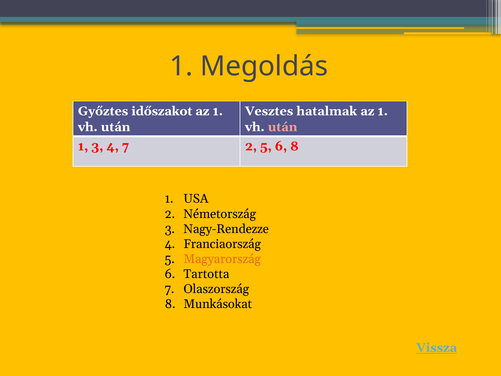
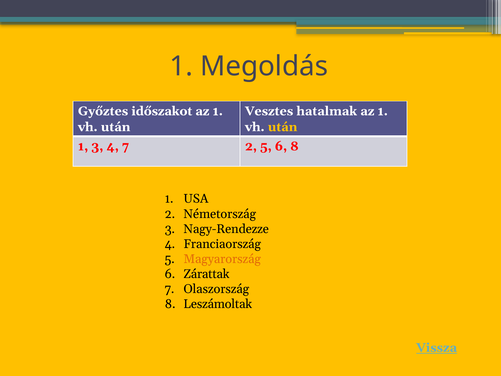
után colour: pink -> yellow (283, 127)
Tartotta: Tartotta -> Zárattak (206, 274)
Munkásokat: Munkásokat -> Leszámoltak (218, 304)
